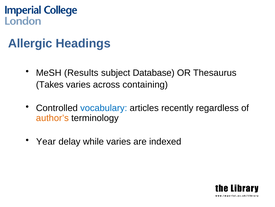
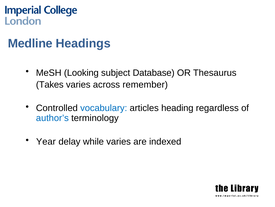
Allergic: Allergic -> Medline (30, 43)
Results: Results -> Looking (81, 73)
containing: containing -> remember (145, 84)
recently: recently -> heading (177, 108)
author’s colour: orange -> blue (52, 118)
